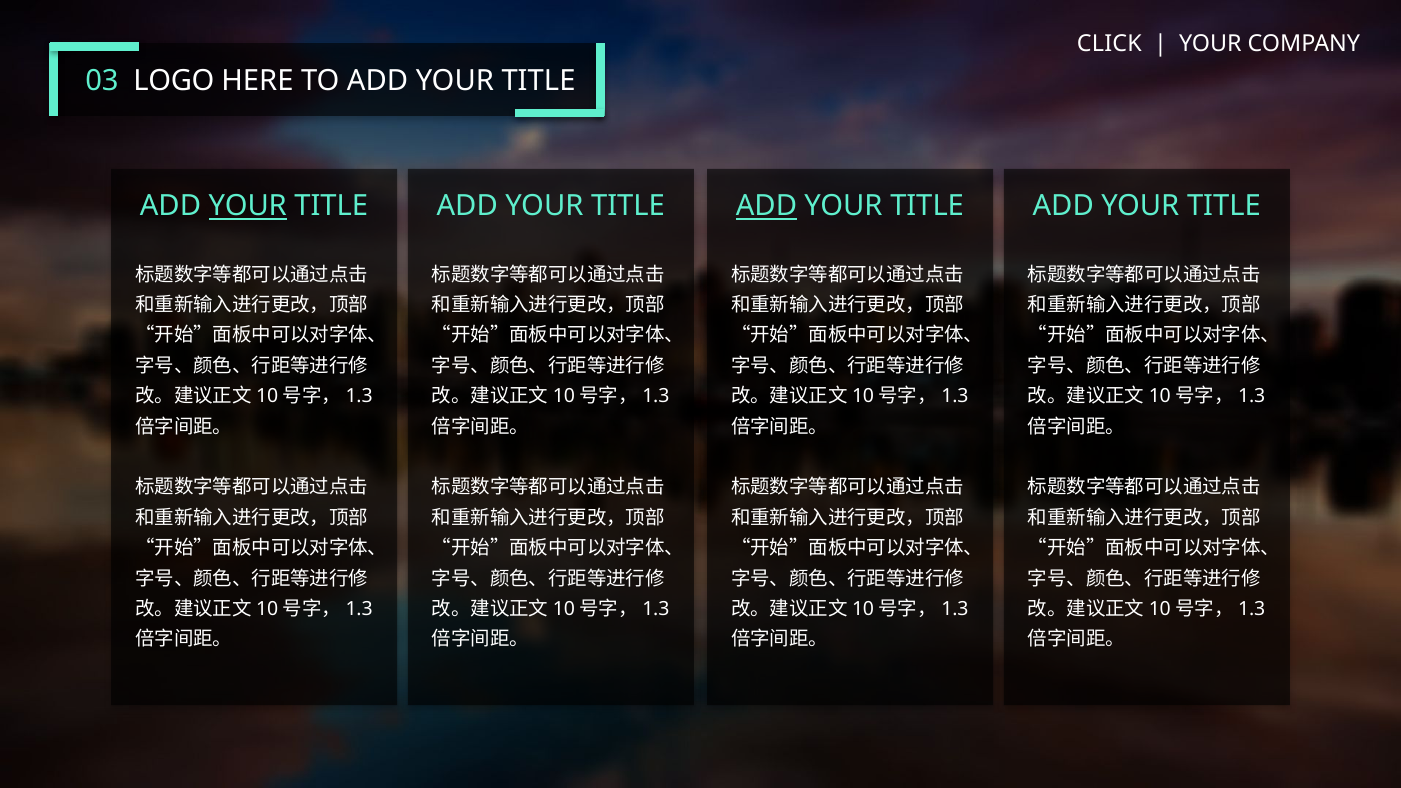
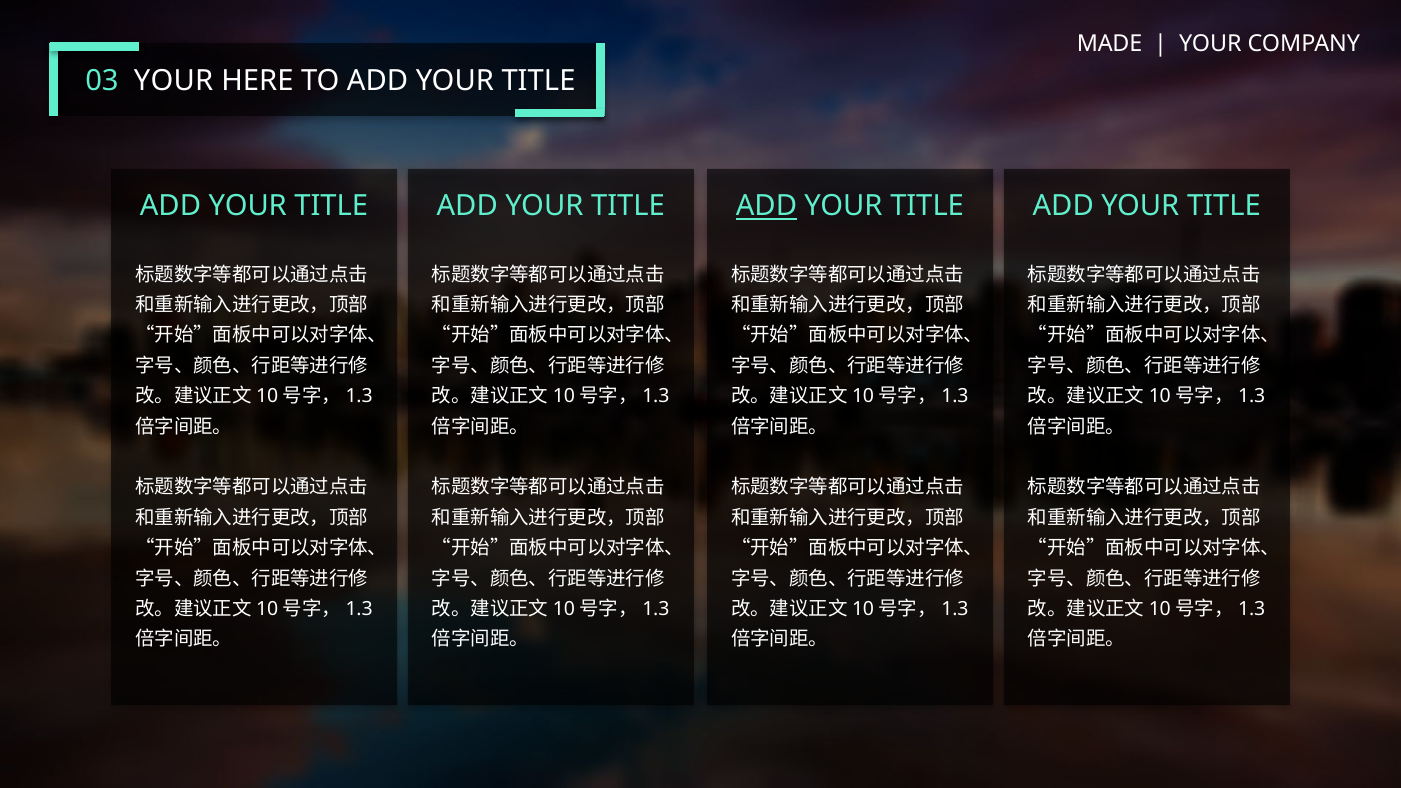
CLICK: CLICK -> MADE (1110, 44)
03 LOGO: LOGO -> YOUR (174, 81)
YOUR underline: present -> none (248, 206)
